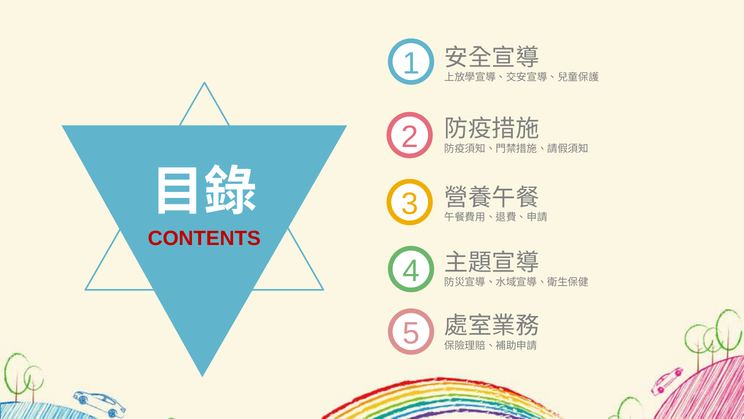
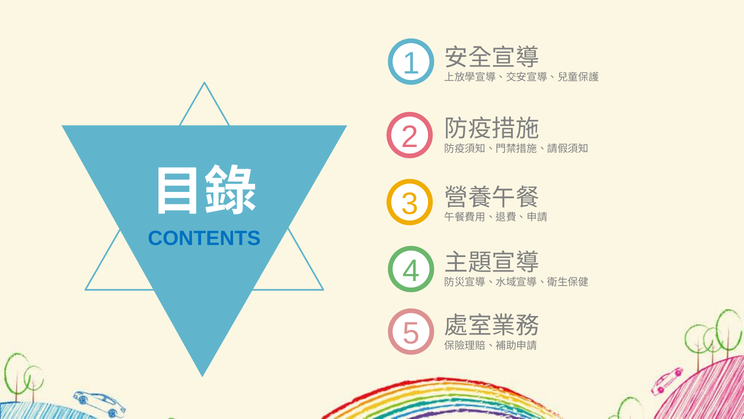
CONTENTS colour: red -> blue (204, 238)
